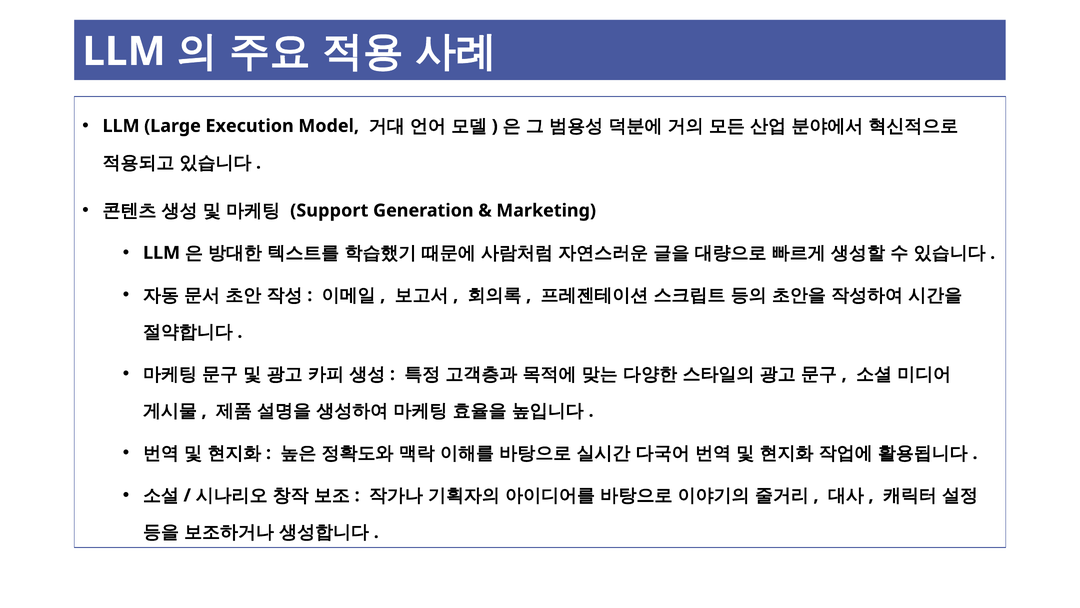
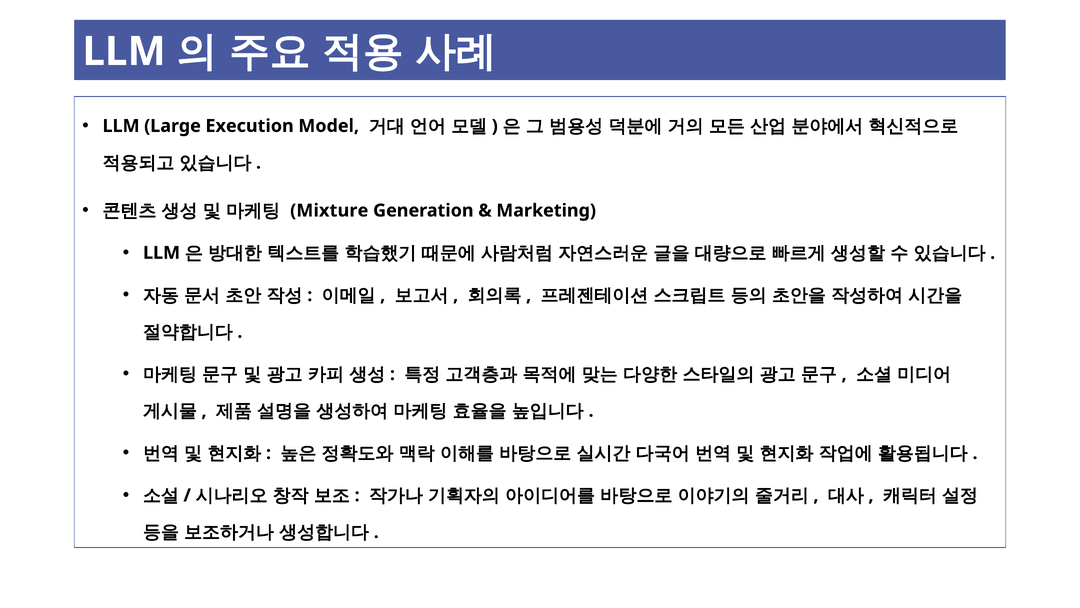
Support: Support -> Mixture (329, 210)
